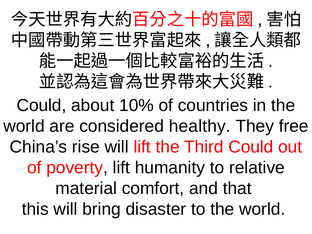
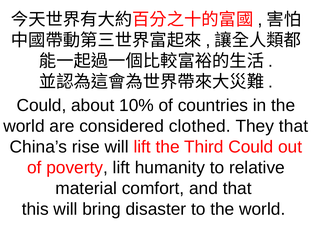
healthy: healthy -> clothed (200, 126)
They free: free -> that (294, 126)
